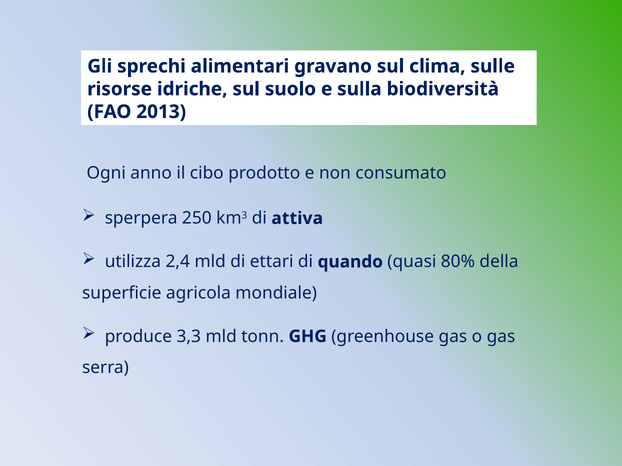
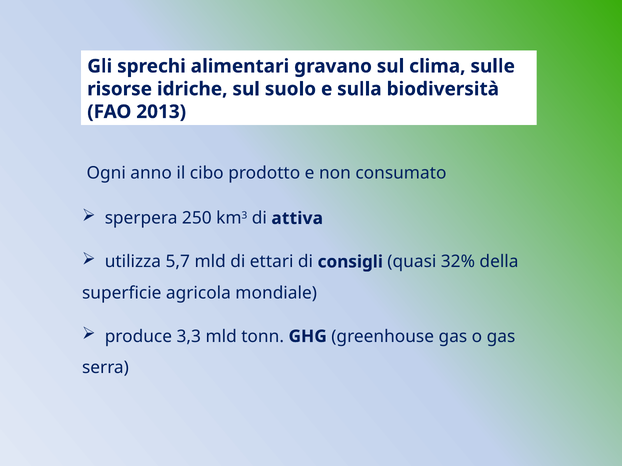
2,4: 2,4 -> 5,7 (178, 262)
quando: quando -> consigli (350, 262)
80%: 80% -> 32% (458, 262)
